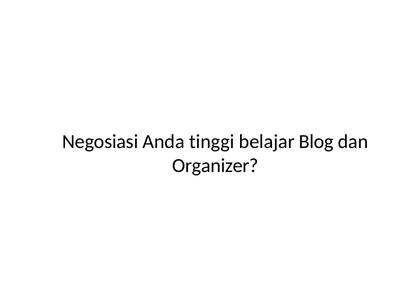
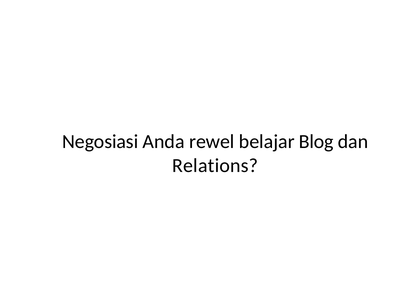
tinggi: tinggi -> rewel (212, 142)
Organizer: Organizer -> Relations (215, 166)
